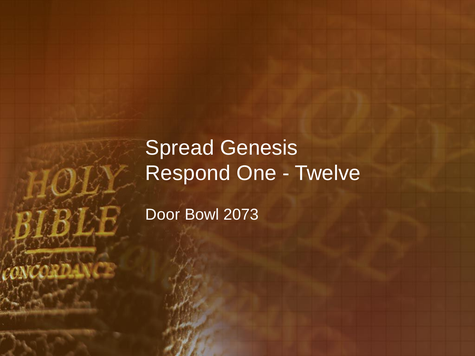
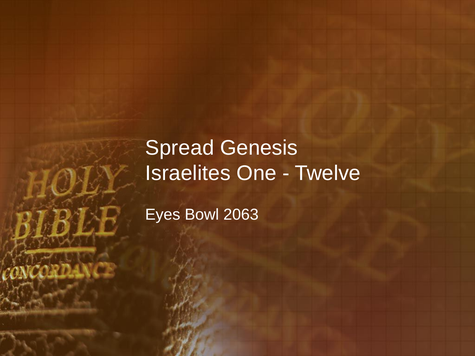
Respond: Respond -> Israelites (188, 173)
Door: Door -> Eyes (163, 215)
2073: 2073 -> 2063 (241, 215)
